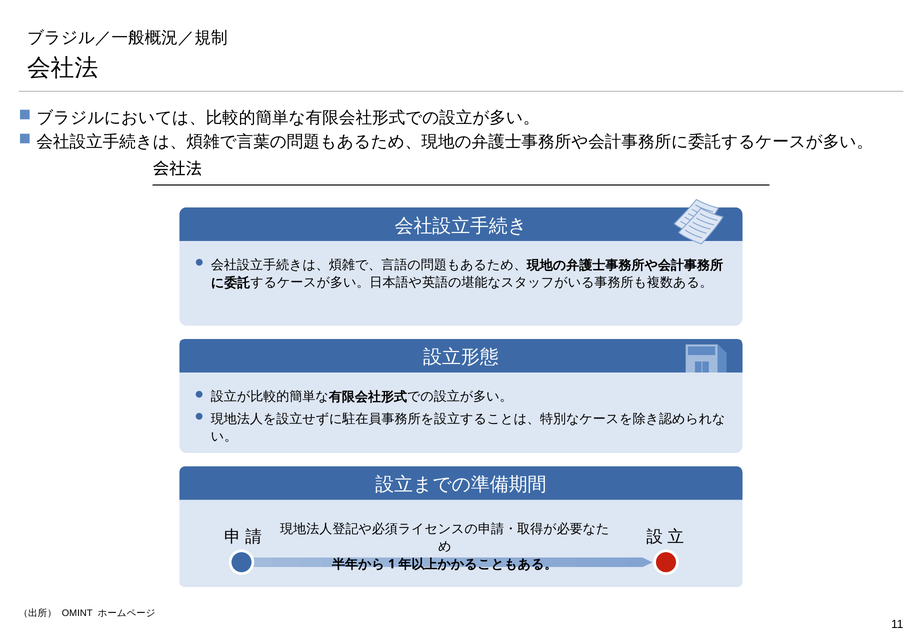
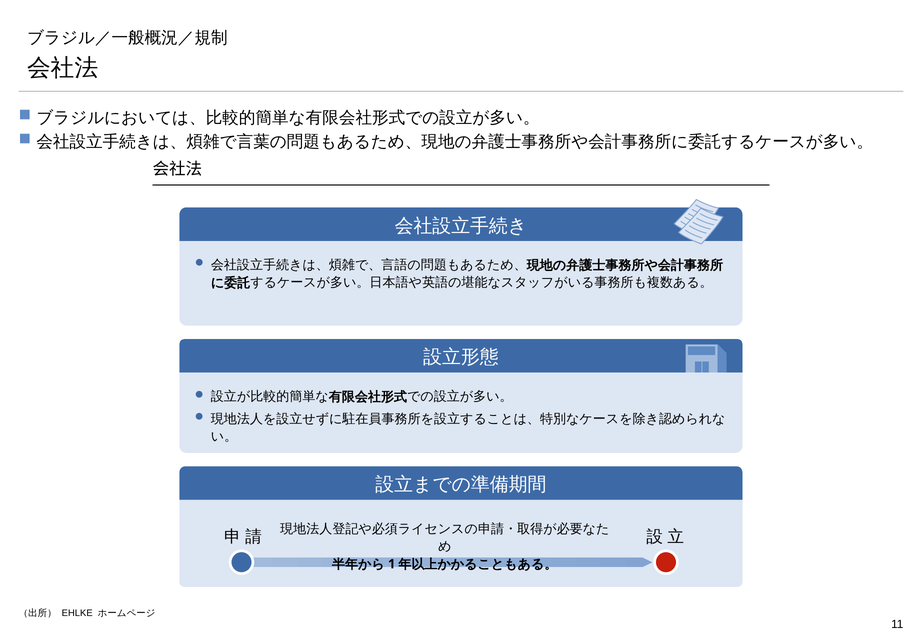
OMINT: OMINT -> EHLKE (77, 614)
